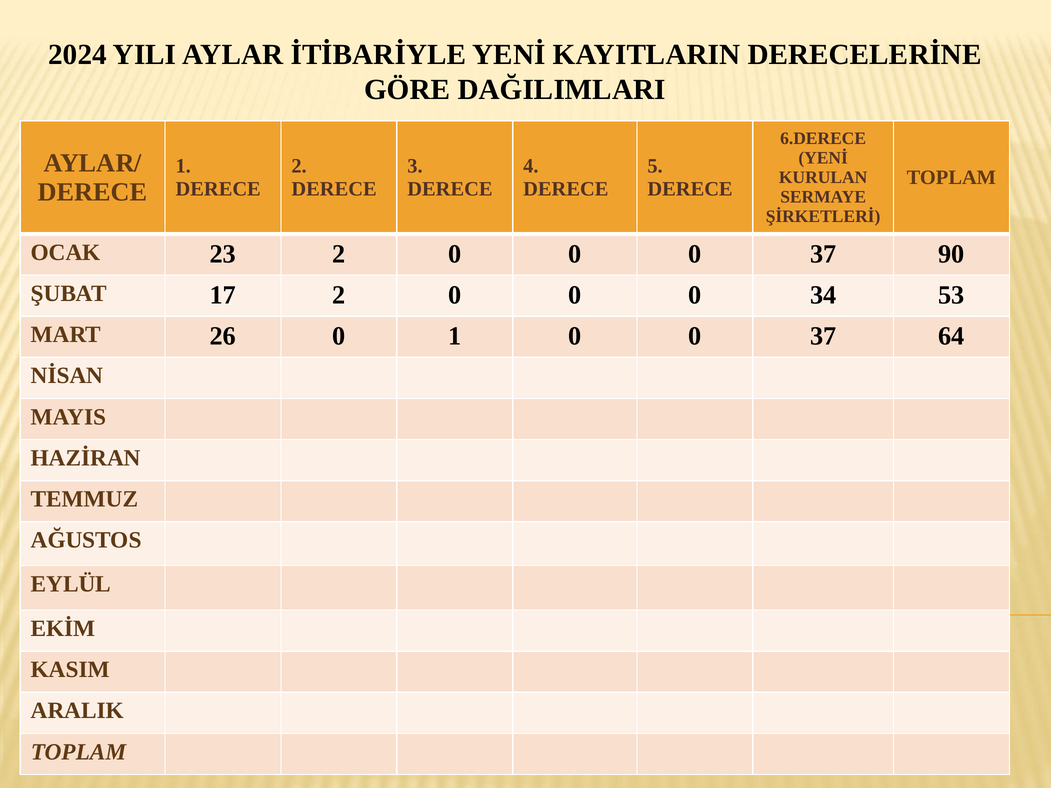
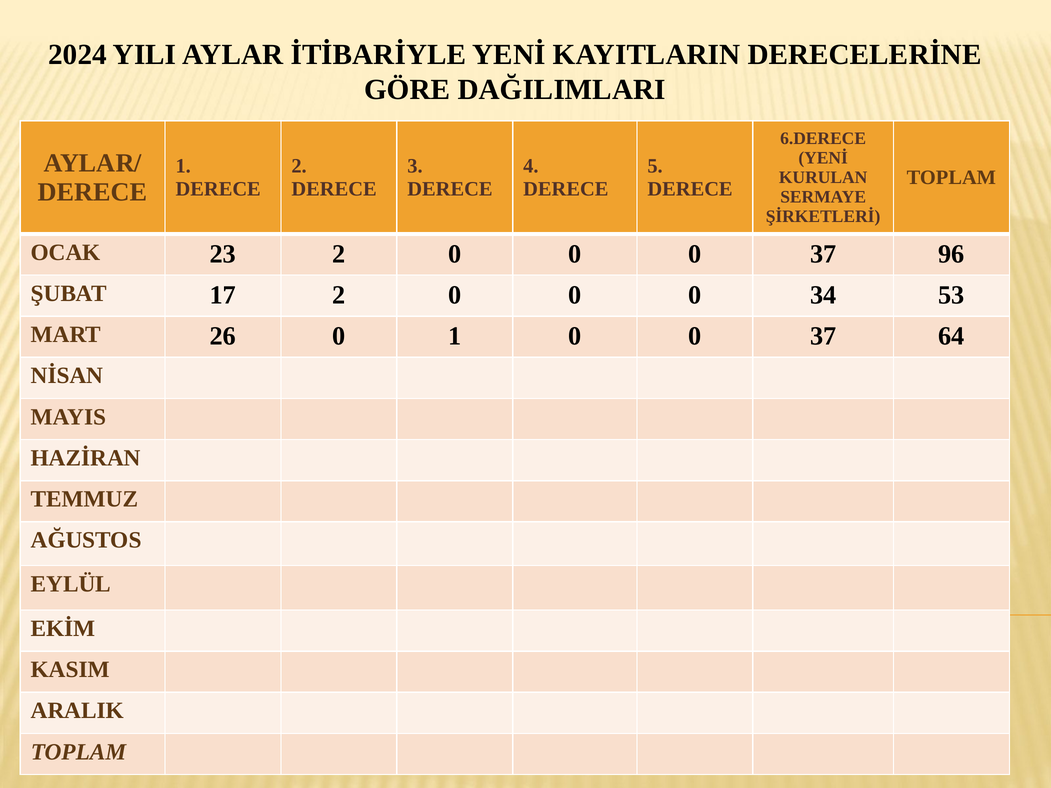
90: 90 -> 96 (951, 254)
